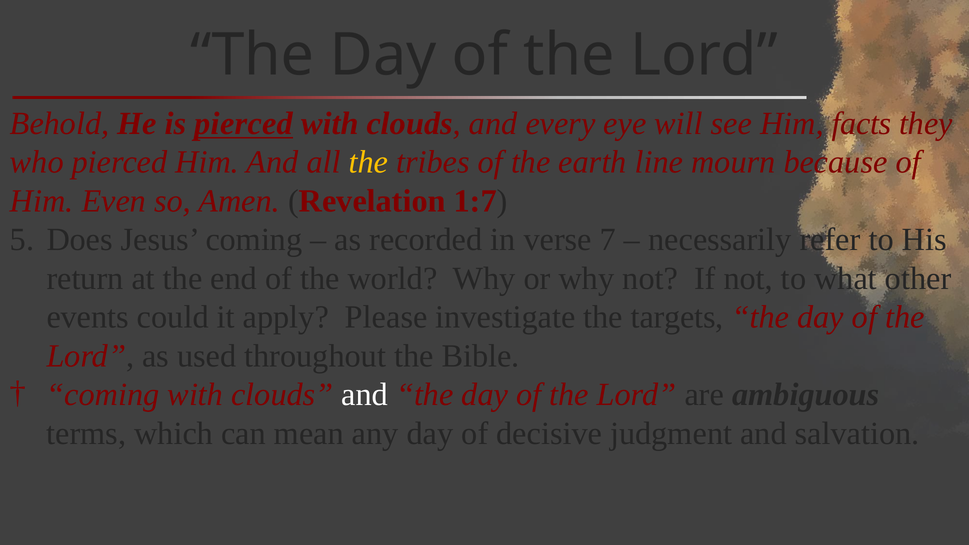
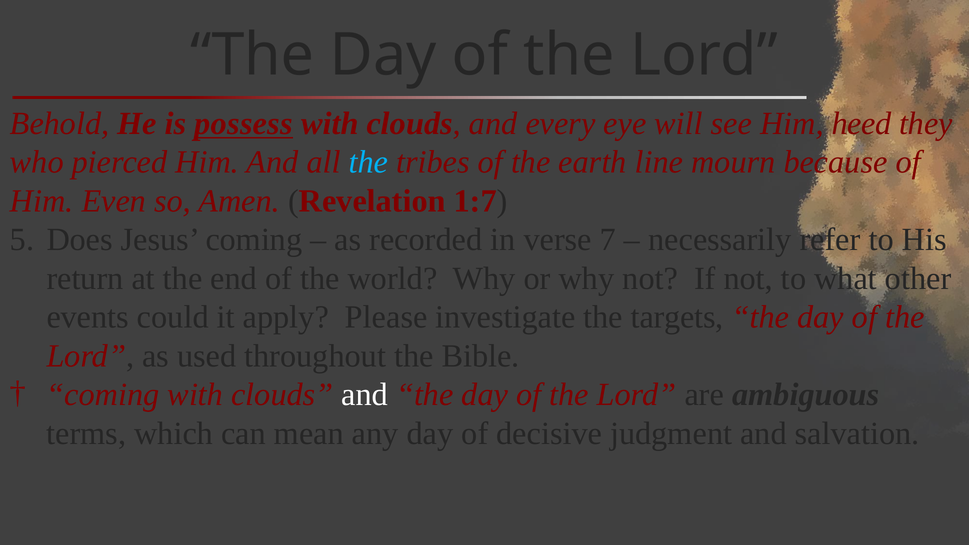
is pierced: pierced -> possess (244, 123)
facts: facts -> heed (862, 123)
the colour: yellow -> light blue (368, 162)
